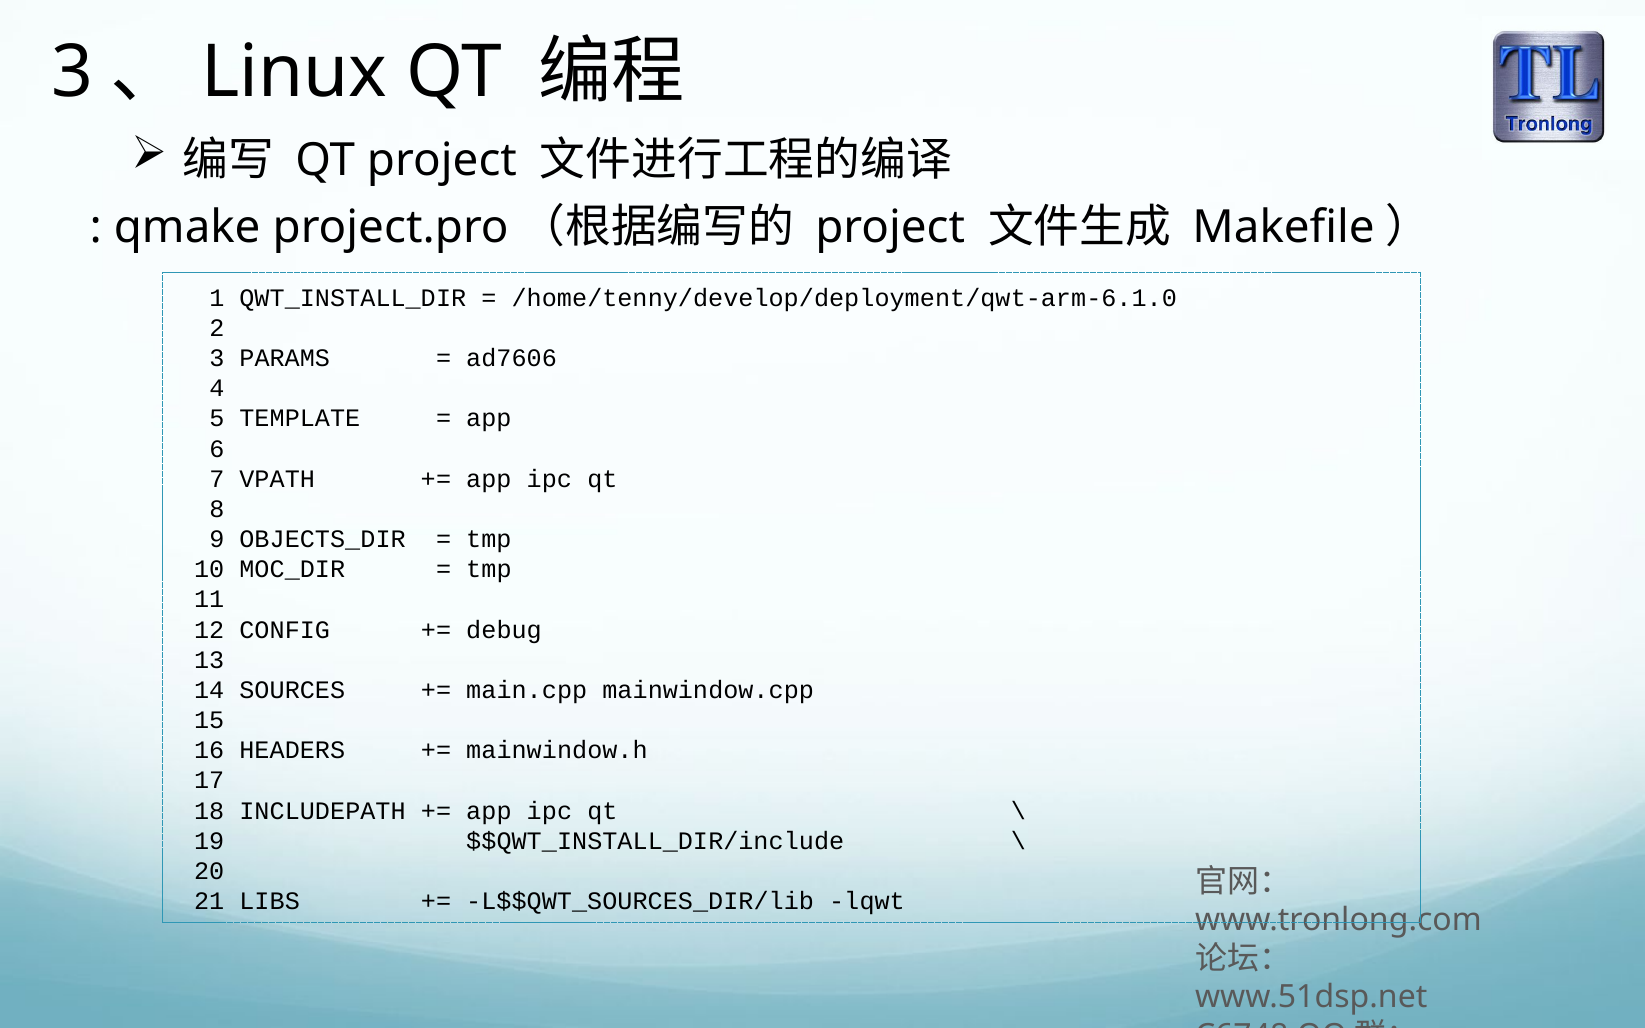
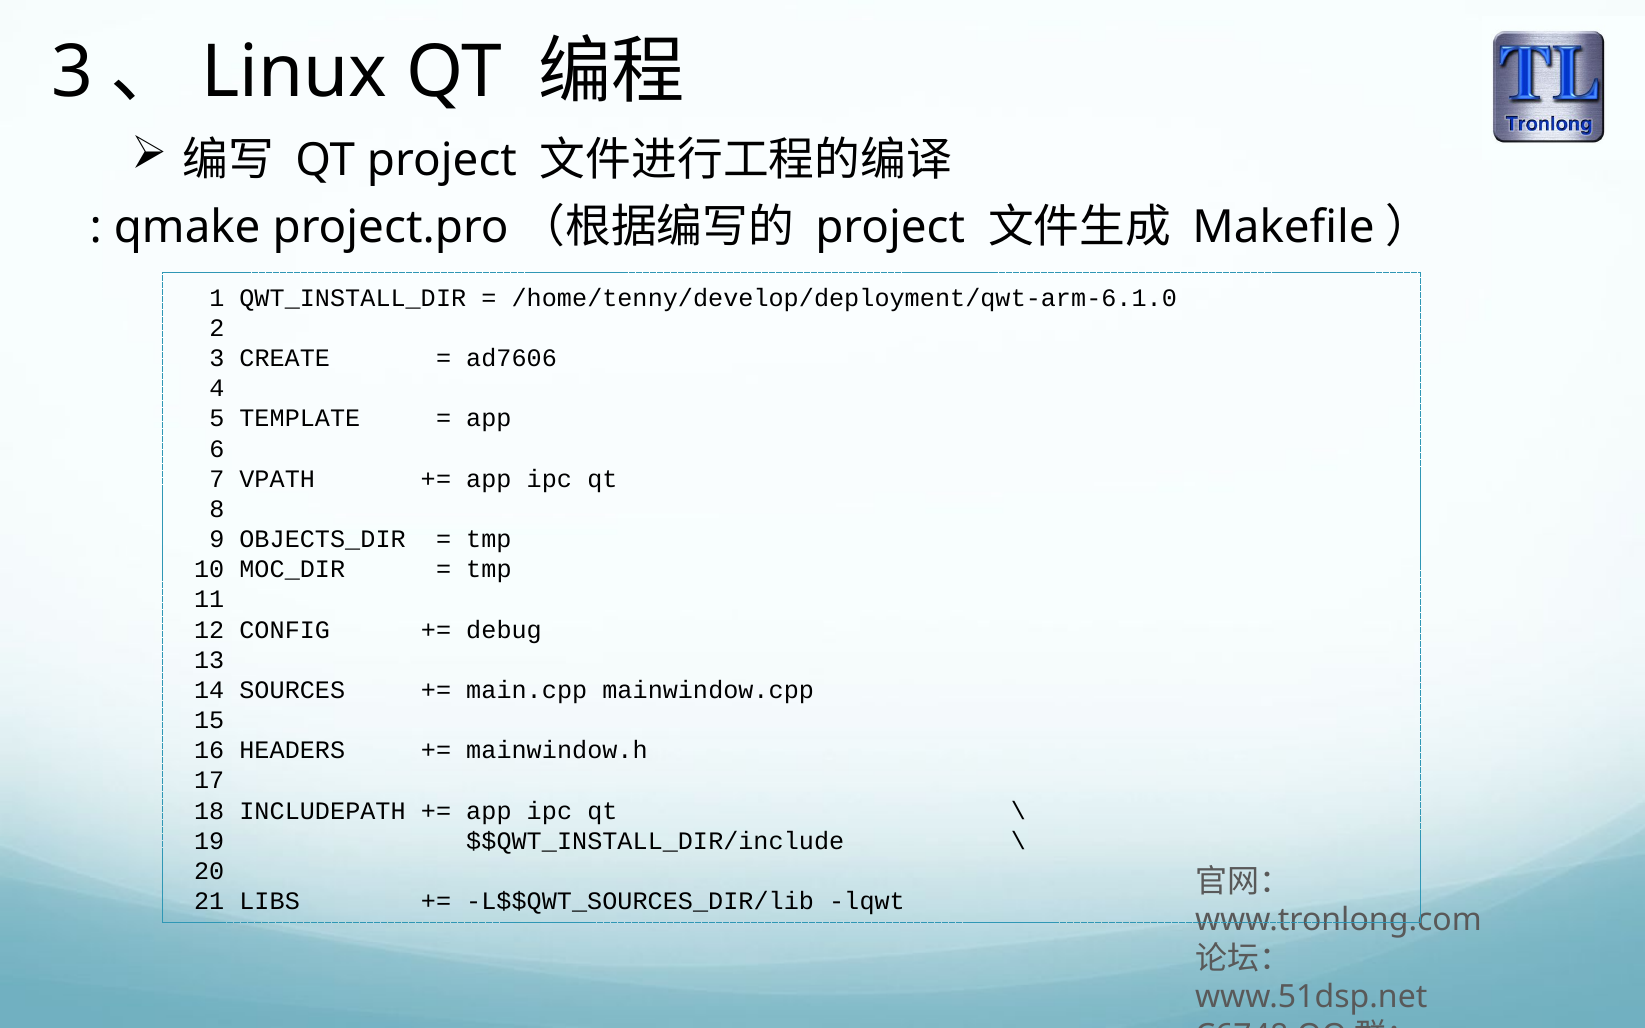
PARAMS: PARAMS -> CREATE (285, 358)
